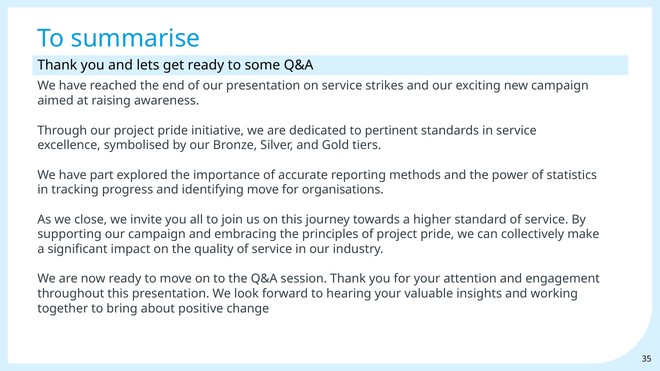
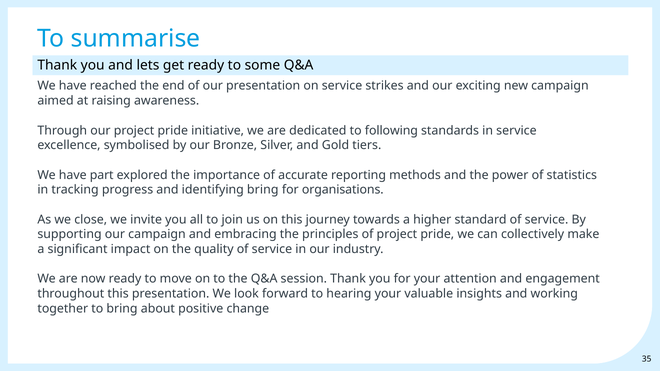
pertinent: pertinent -> following (391, 131)
identifying move: move -> bring (263, 190)
